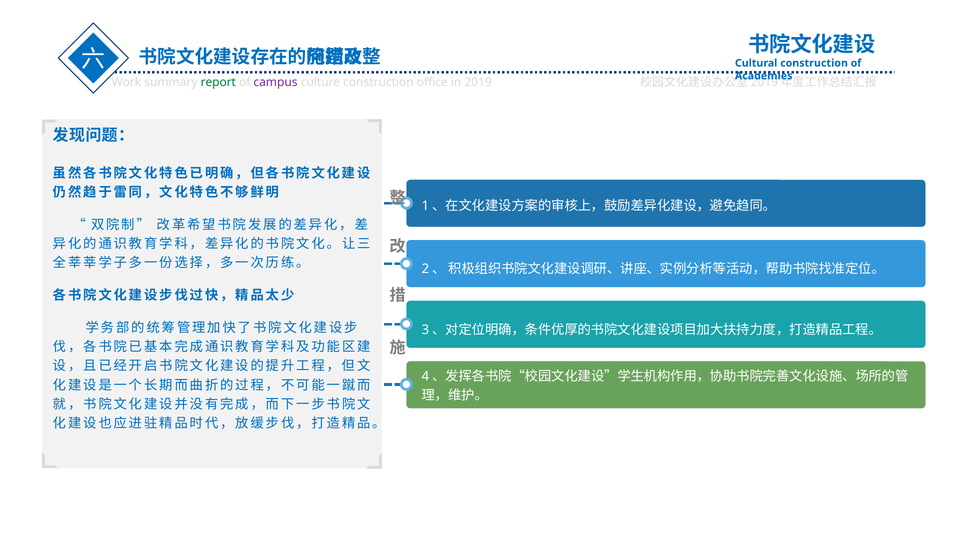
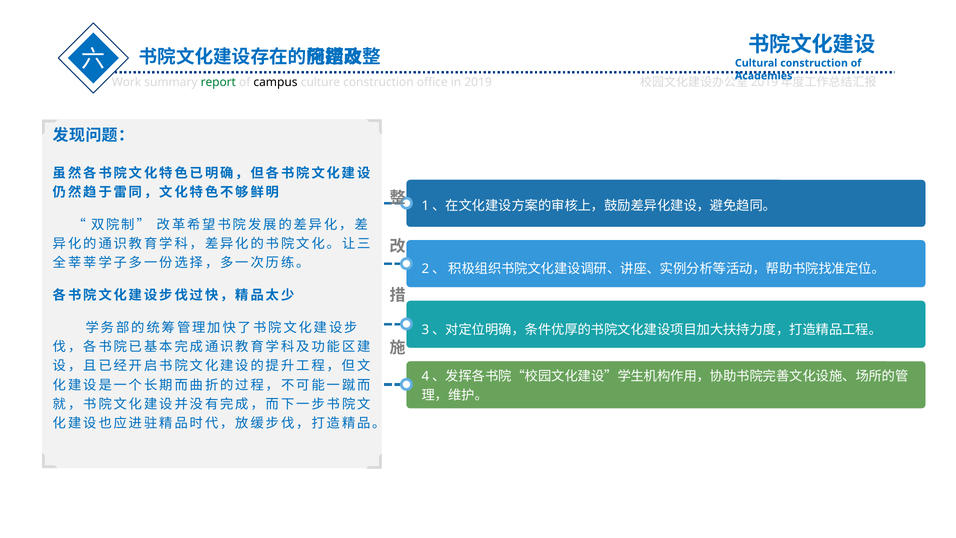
campus colour: purple -> black (275, 82)
